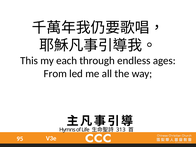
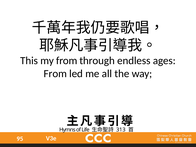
my each: each -> from (67, 61)
